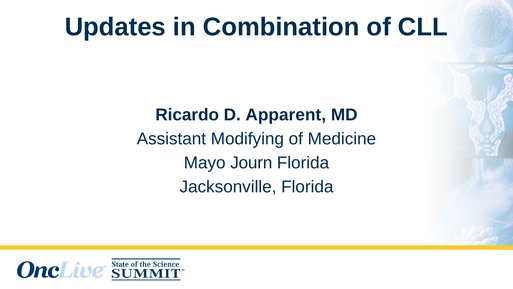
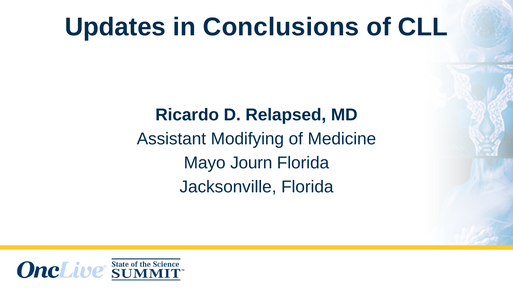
Combination: Combination -> Conclusions (281, 27)
Apparent: Apparent -> Relapsed (286, 115)
